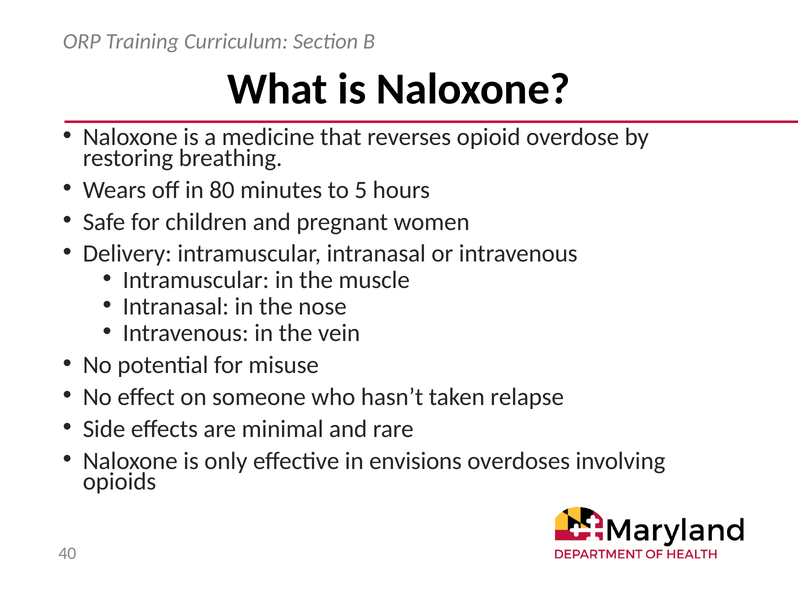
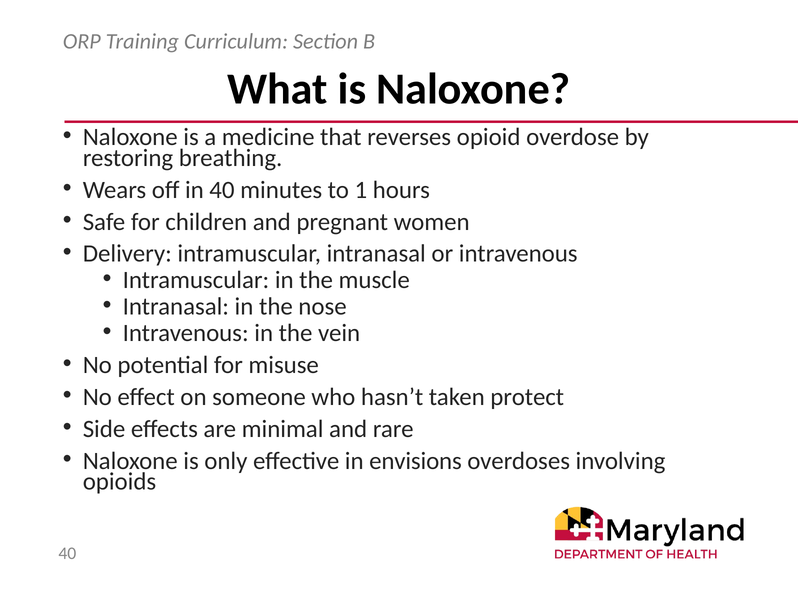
in 80: 80 -> 40 (222, 190)
5: 5 -> 1 (361, 190)
relapse: relapse -> protect (527, 397)
